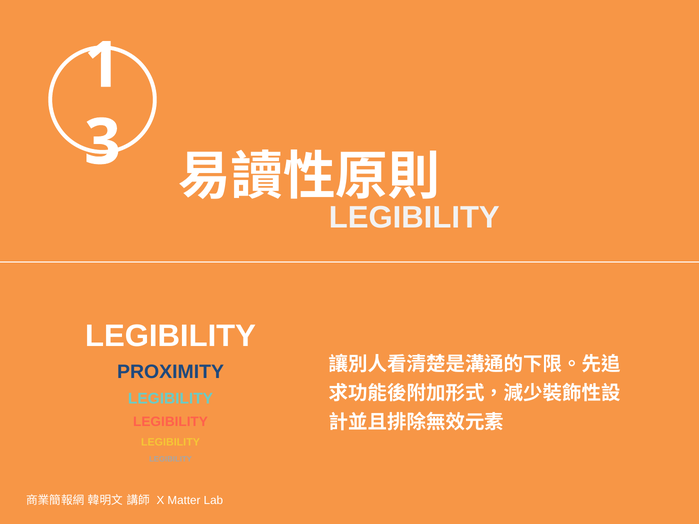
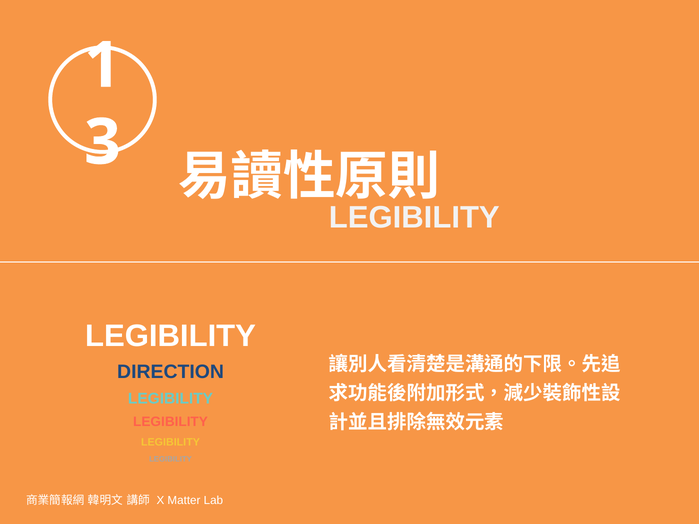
PROXIMITY: PROXIMITY -> DIRECTION (171, 372)
